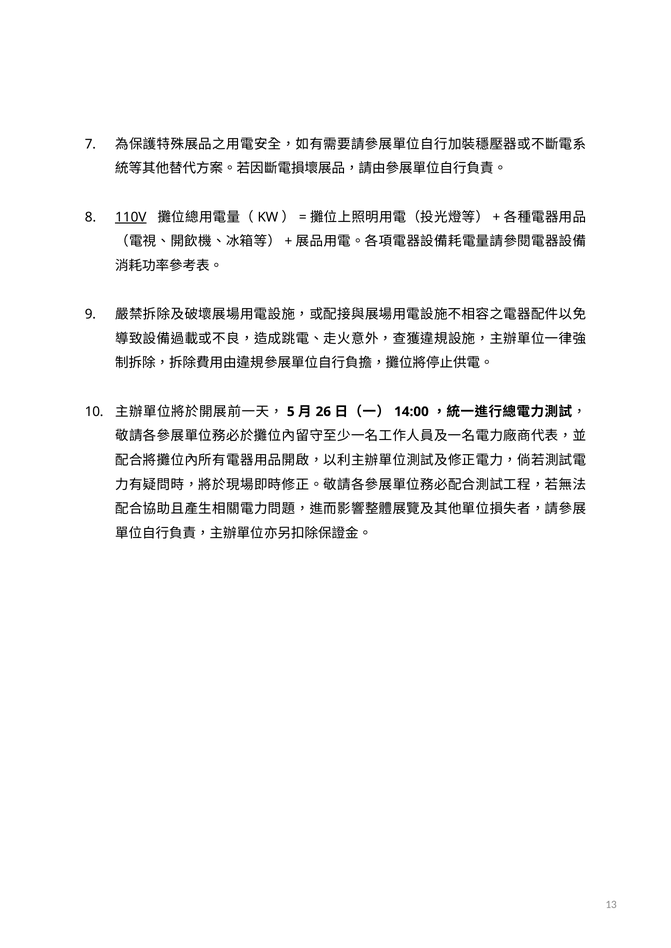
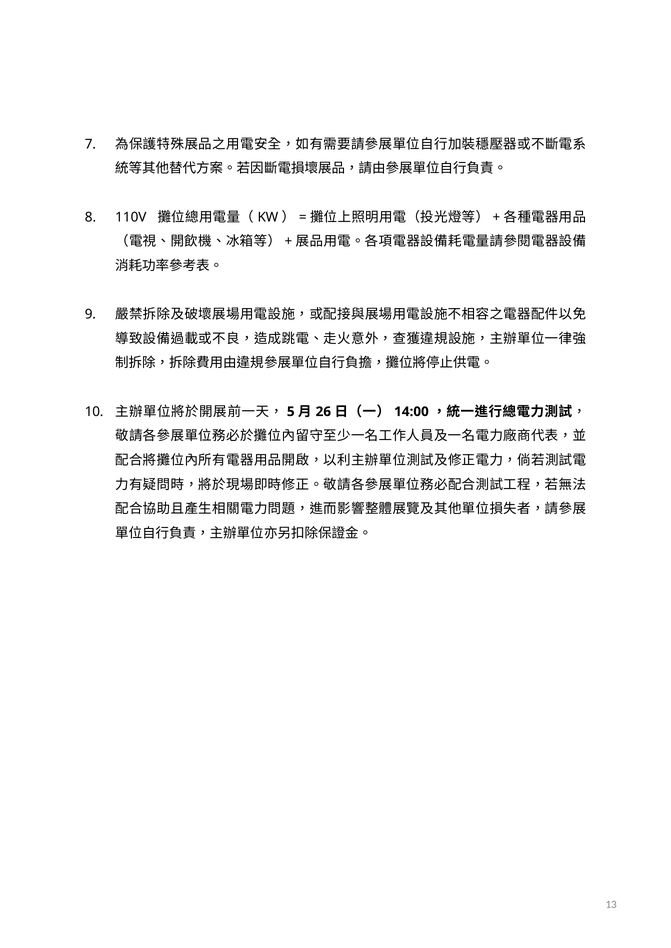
110V underline: present -> none (131, 217)
